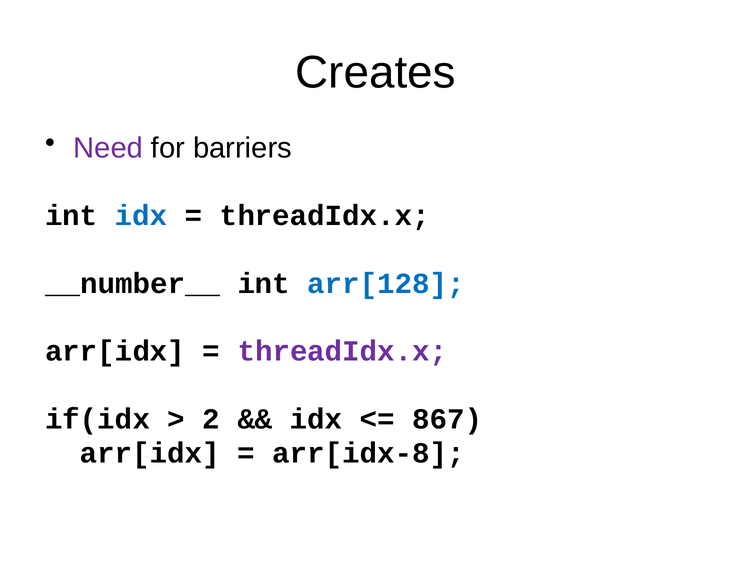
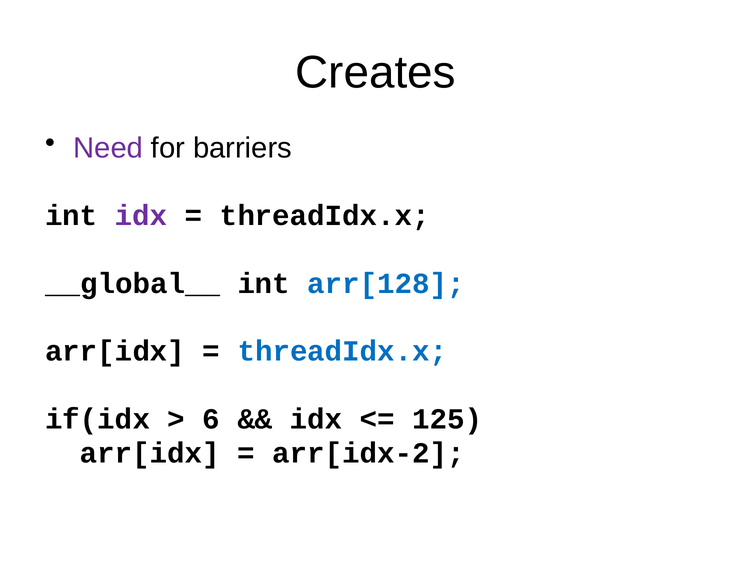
idx colour: blue -> purple (141, 216)
__number__: __number__ -> __global__ (133, 284)
threadIdx.x colour: purple -> blue (343, 351)
2: 2 -> 6 (211, 419)
867: 867 -> 125 (447, 419)
arr[idx-8: arr[idx-8 -> arr[idx-2 (369, 453)
